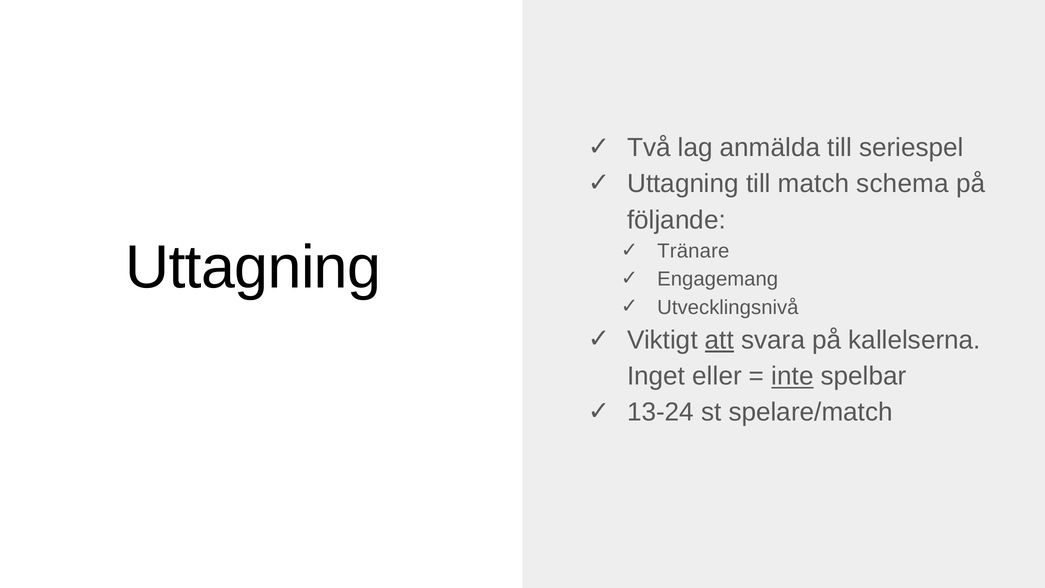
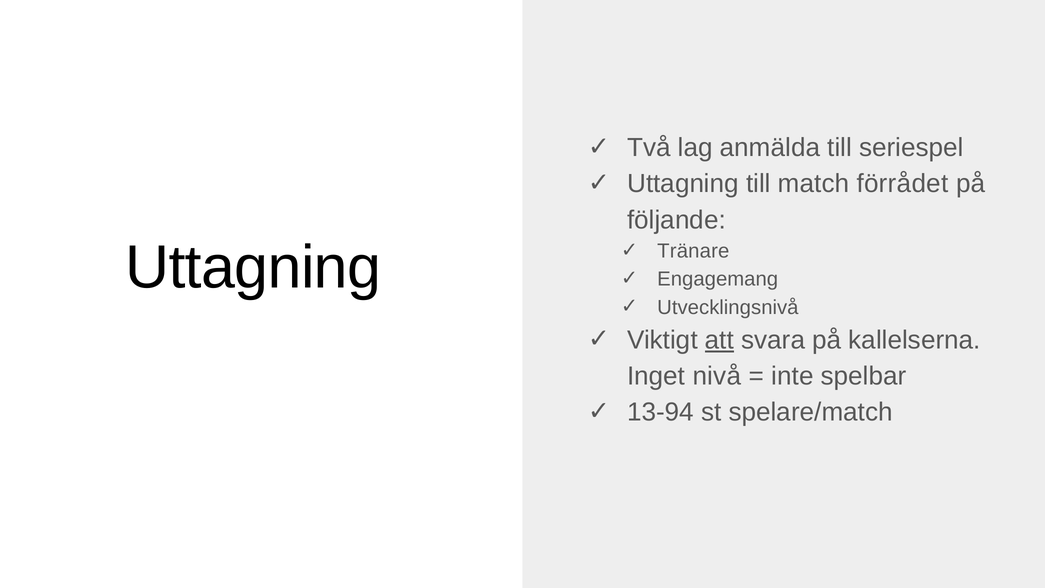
schema: schema -> förrådet (903, 184)
eller: eller -> nivå (717, 376)
inte underline: present -> none (792, 376)
13-24: 13-24 -> 13-94 (661, 412)
